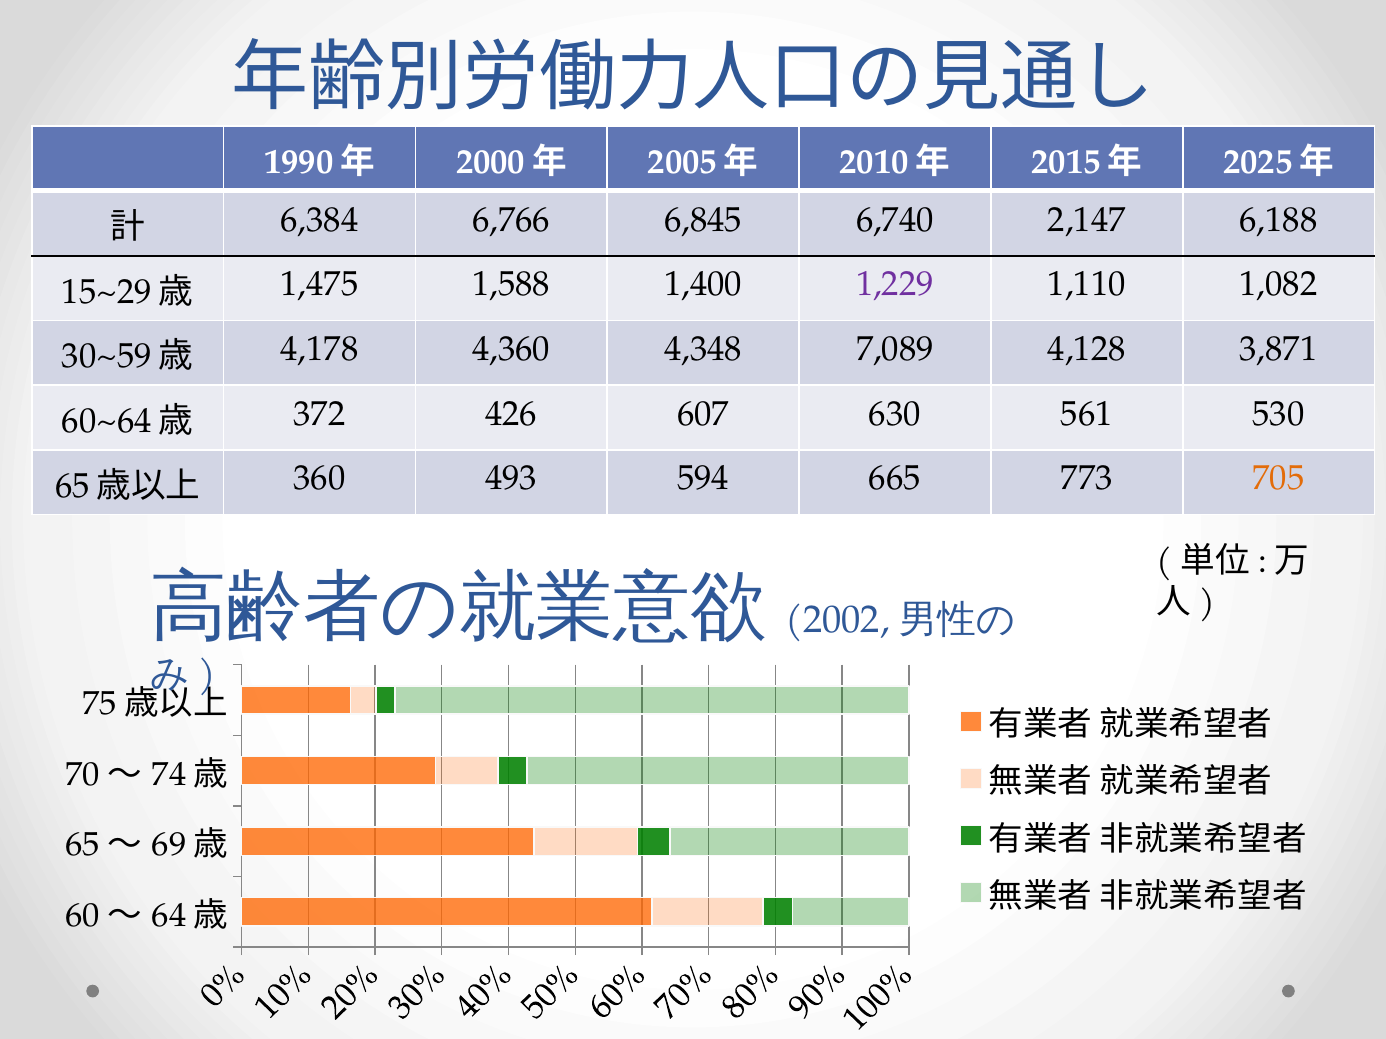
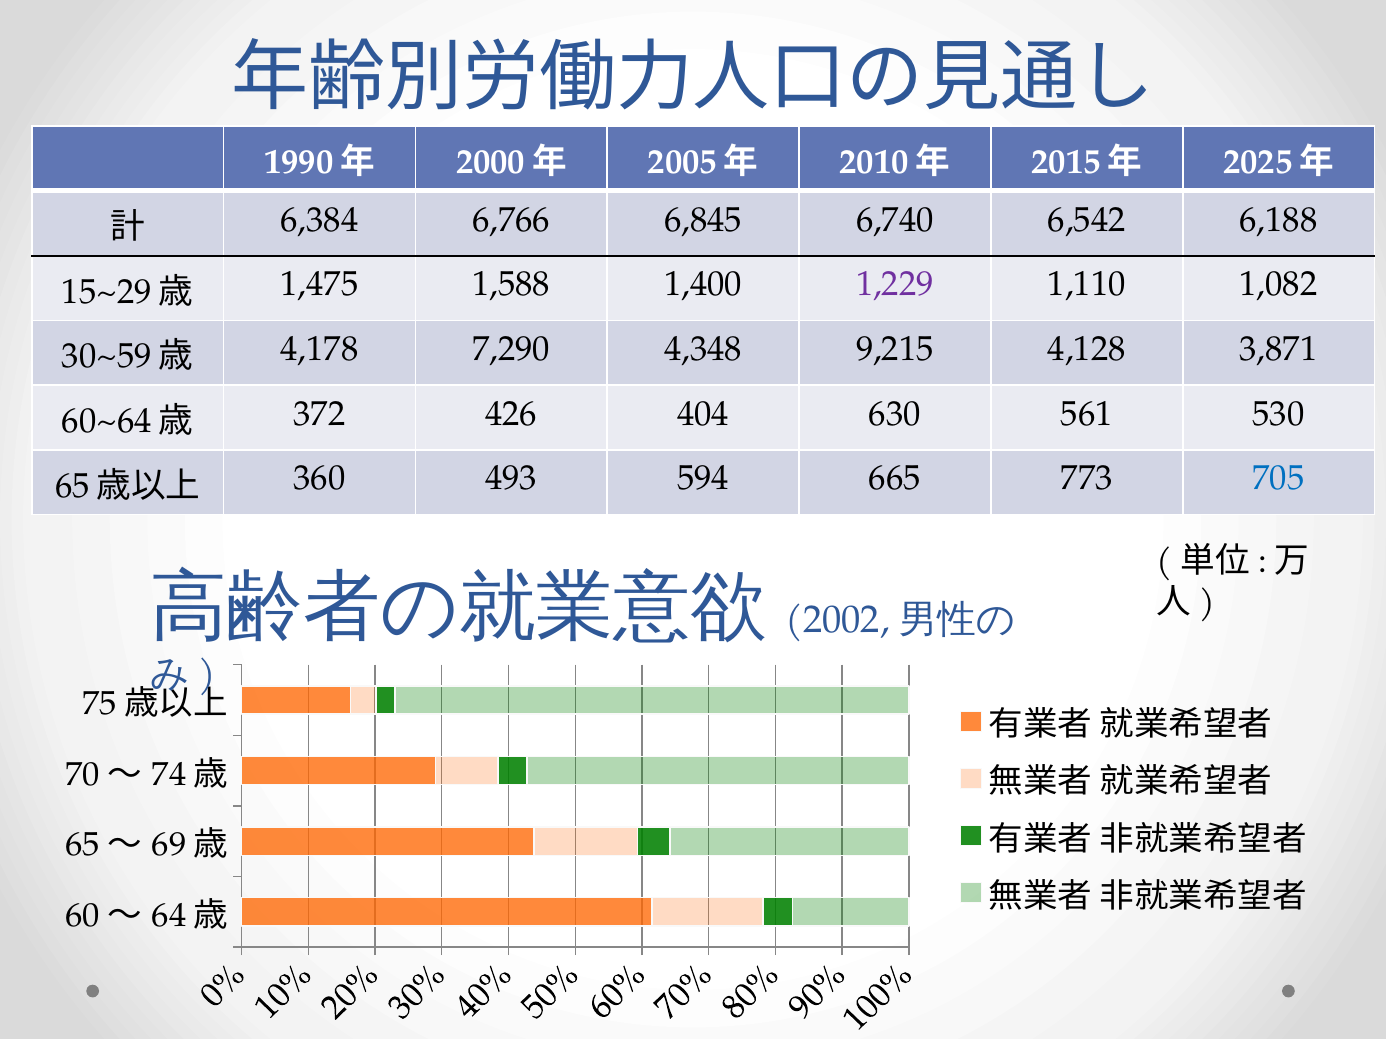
2,147: 2,147 -> 6,542 (1087, 220)
4,360: 4,360 -> 7,290 (511, 349)
7,089: 7,089 -> 9,215 (895, 349)
607: 607 -> 404 (703, 414)
705 colour: orange -> blue (1279, 479)
